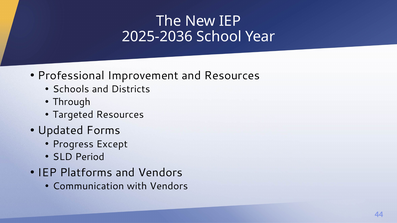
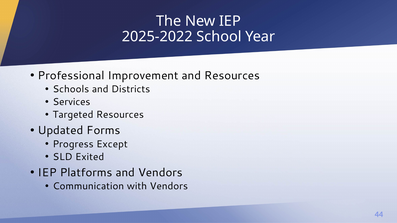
2025-2036: 2025-2036 -> 2025-2022 (157, 37)
Through: Through -> Services (71, 102)
Period: Period -> Exited (90, 157)
